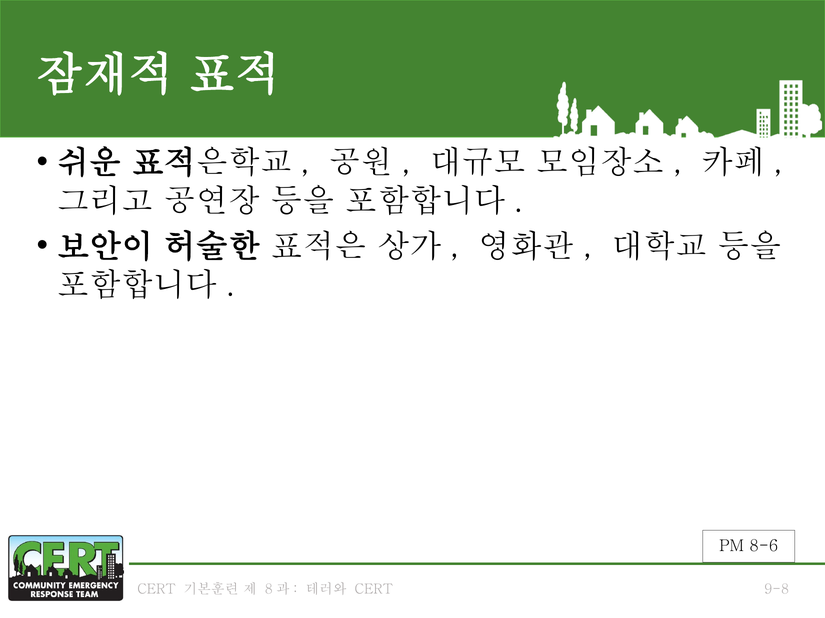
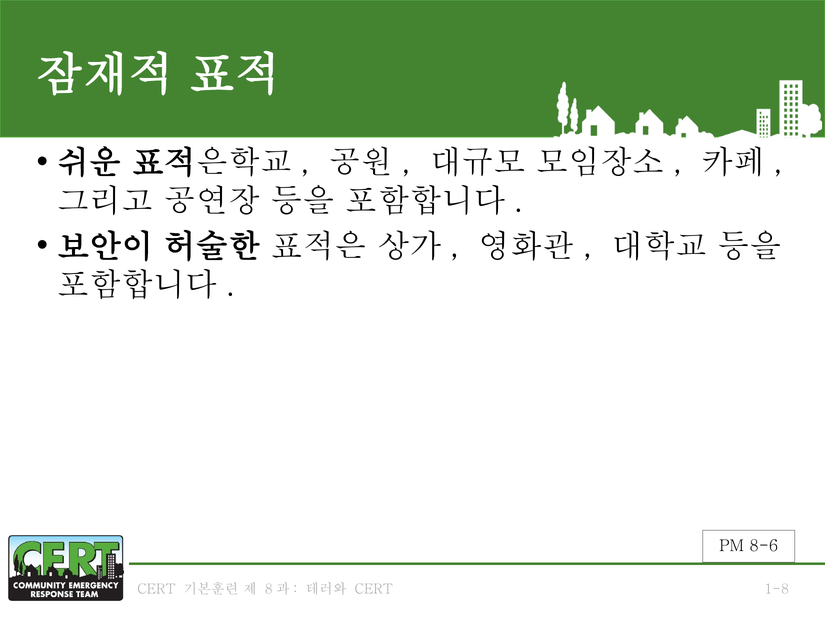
9-8: 9-8 -> 1-8 (777, 590)
